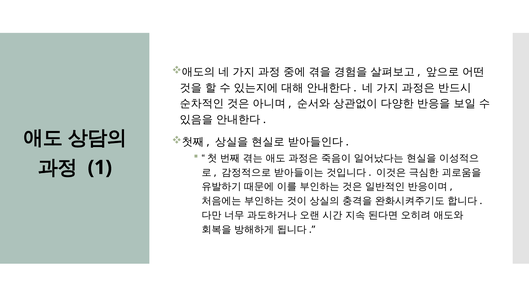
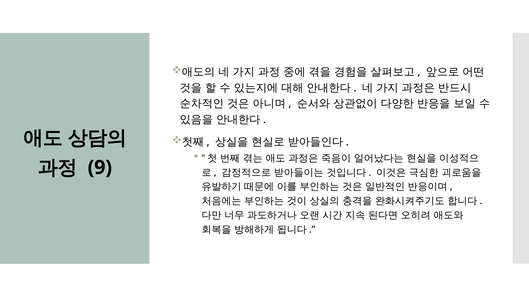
1: 1 -> 9 (100, 168)
